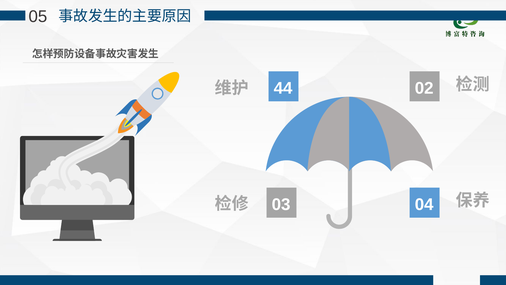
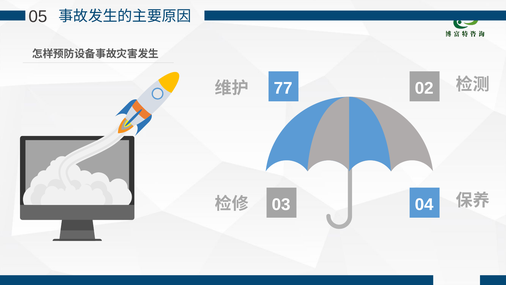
44: 44 -> 77 (283, 88)
